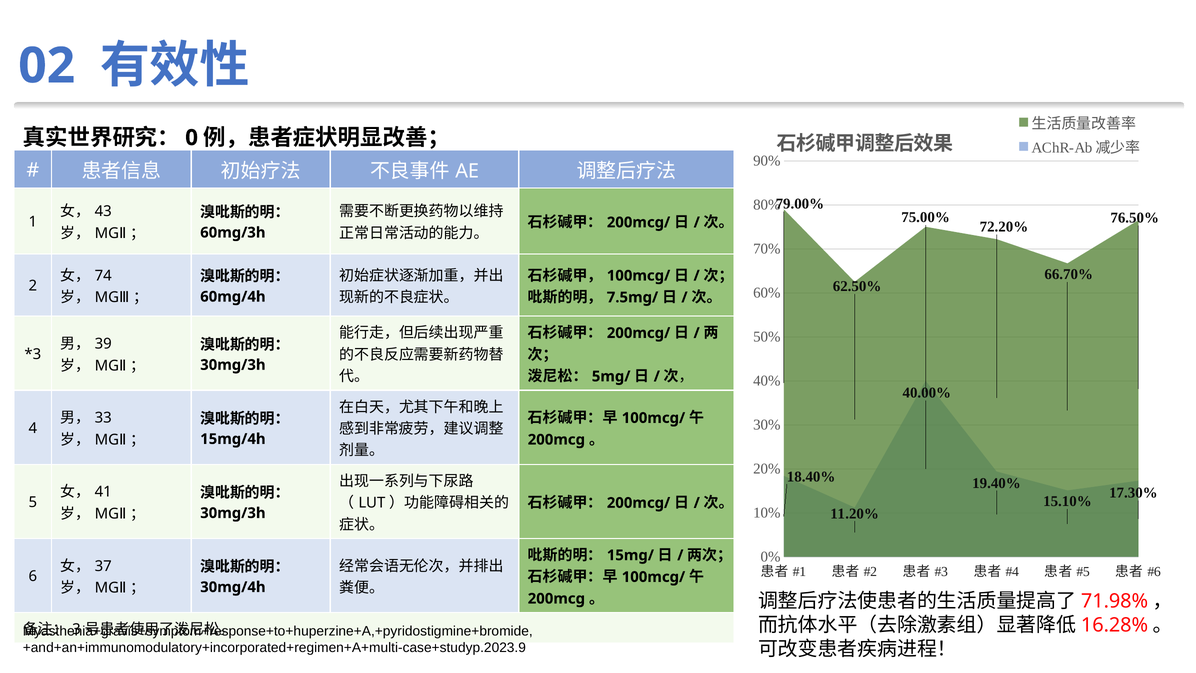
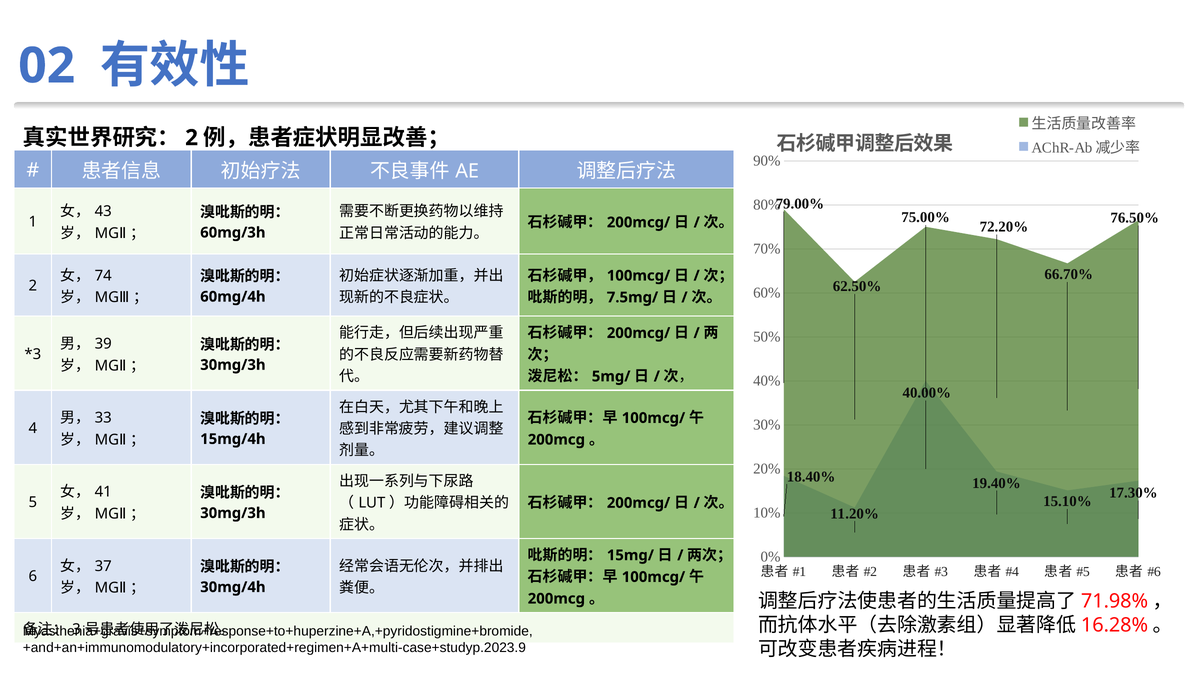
0: 0 -> 2 (192, 138)
